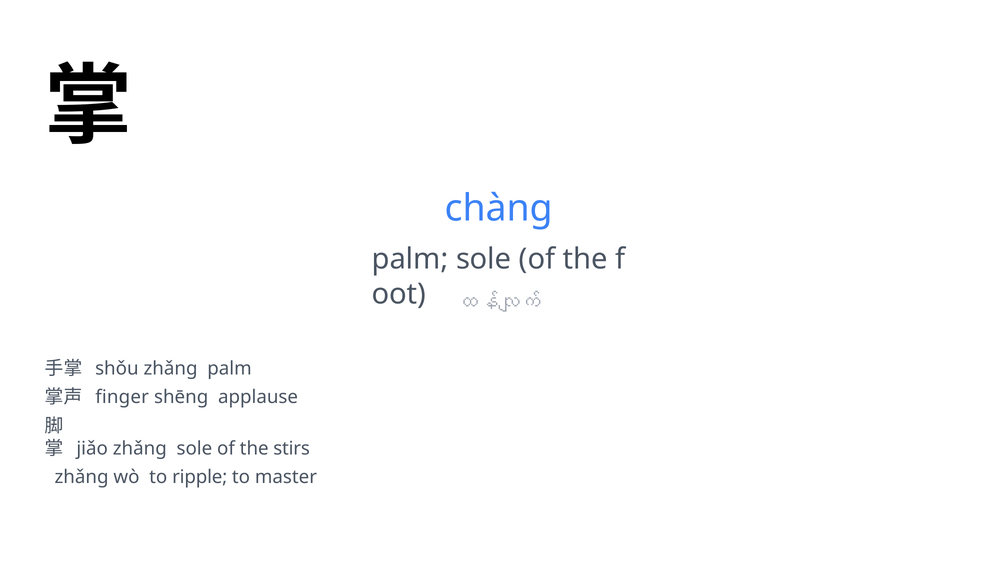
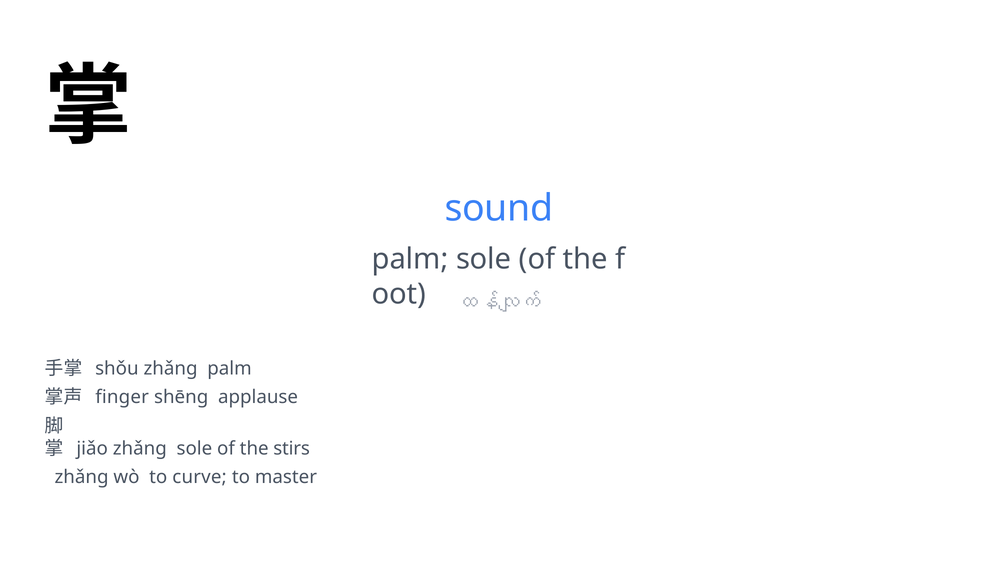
chàng: chàng -> sound (499, 209)
ripple: ripple -> curve (200, 478)
